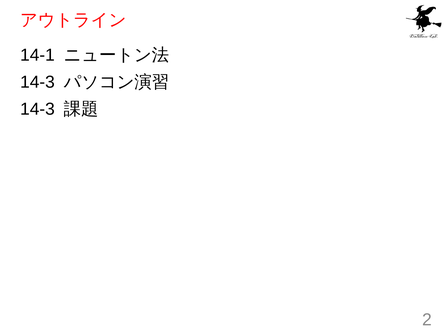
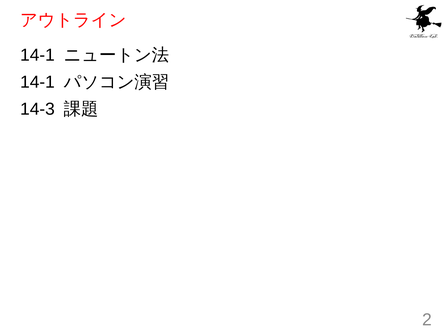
14-3: 14-3 -> 14-1 (37, 82)
